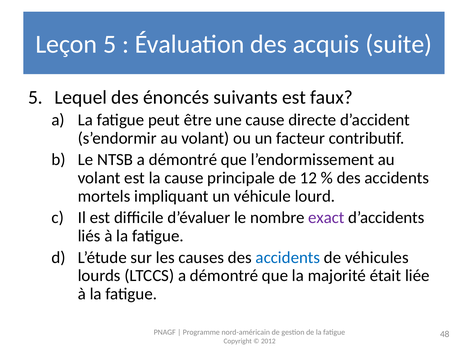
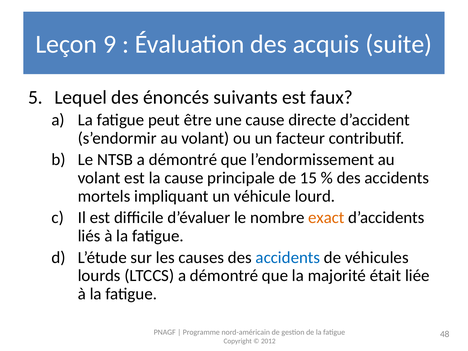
Leçon 5: 5 -> 9 (110, 44)
12: 12 -> 15 (309, 178)
exact colour: purple -> orange (326, 218)
